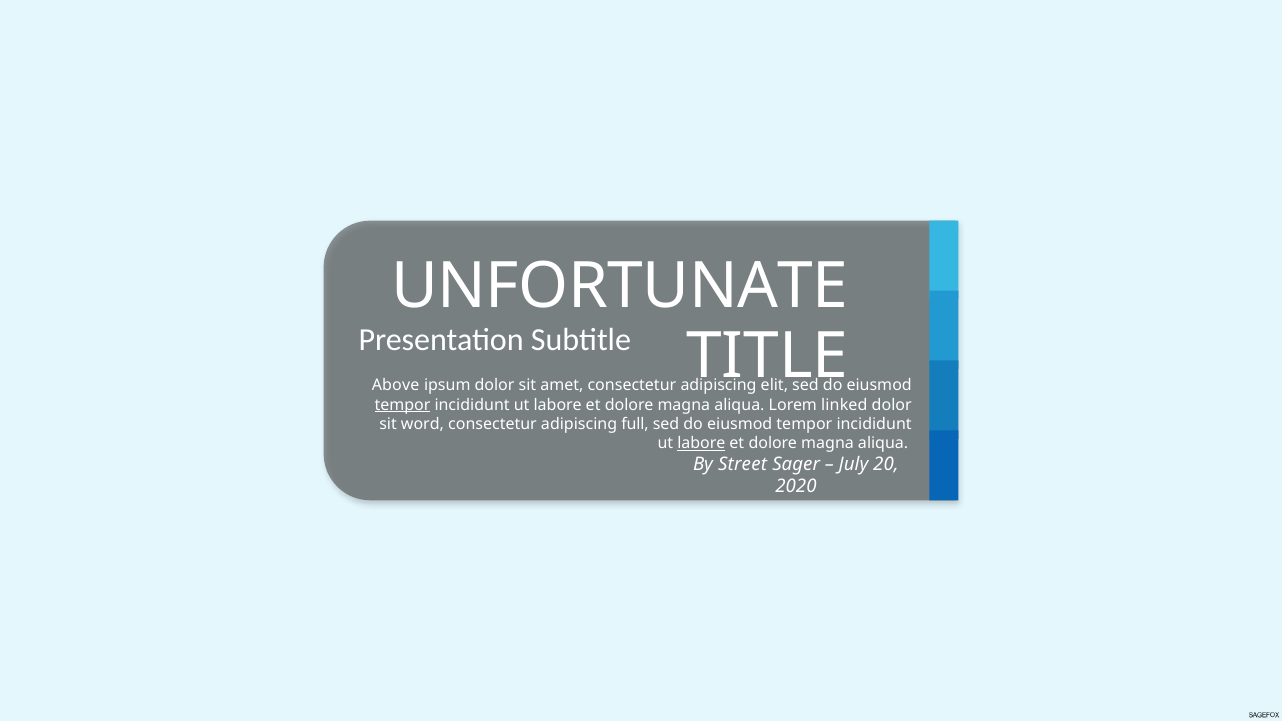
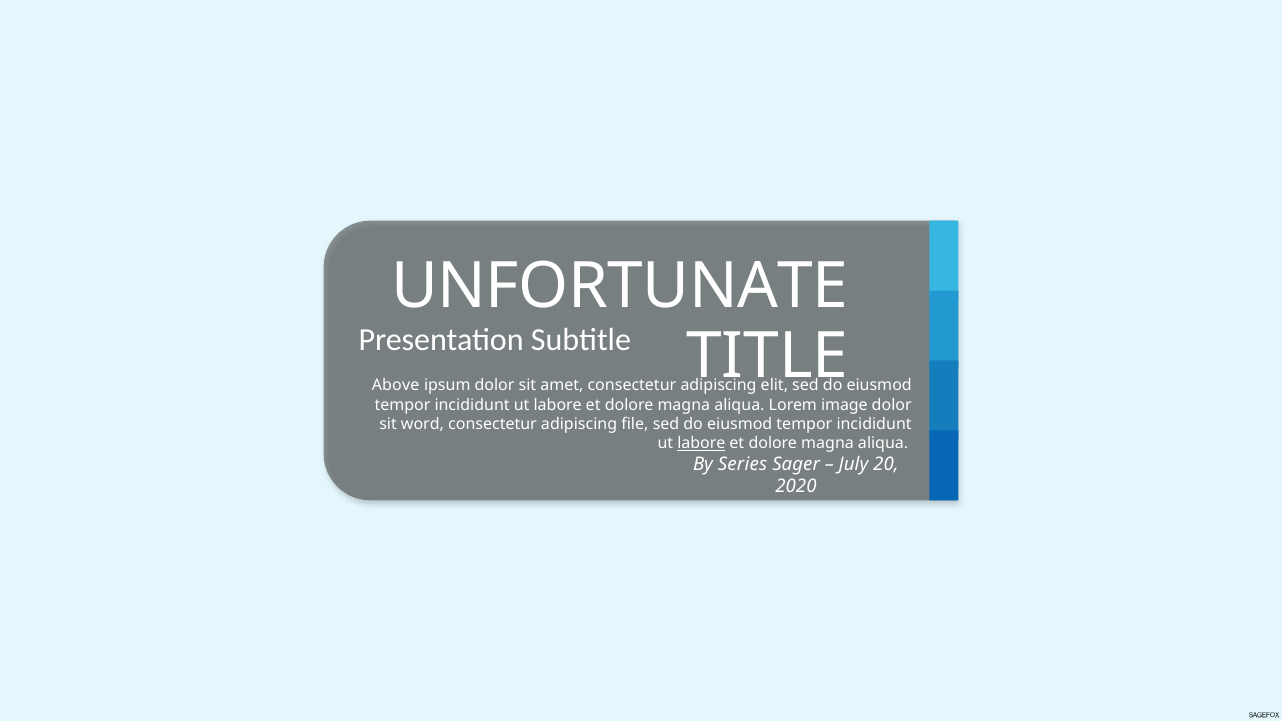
tempor underline: present -> none (403, 405)
linked: linked -> image (844, 405)
full: full -> file (635, 424)
Street: Street -> Series (743, 464)
